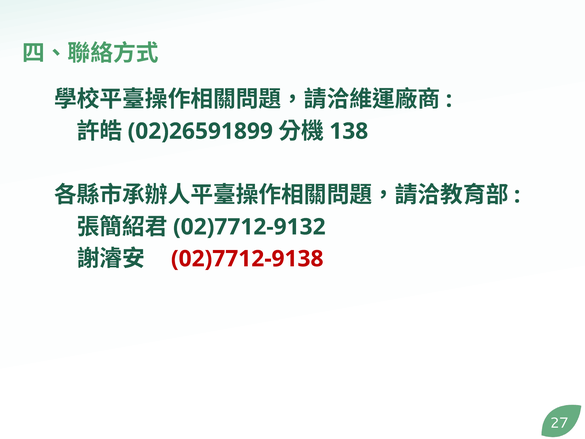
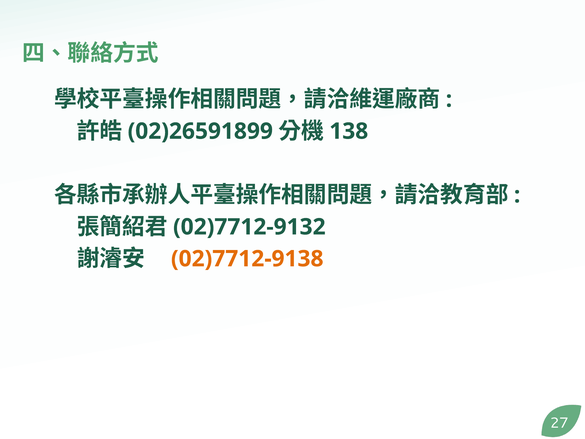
02)7712-9138 colour: red -> orange (247, 259)
